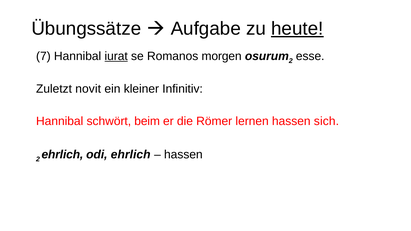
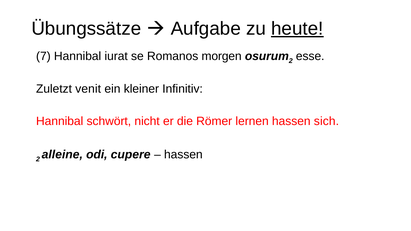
iurat underline: present -> none (116, 56)
novit: novit -> venit (88, 89)
beim: beim -> nicht (147, 121)
2 ehrlich: ehrlich -> alleine (62, 155)
odi ehrlich: ehrlich -> cupere (131, 155)
